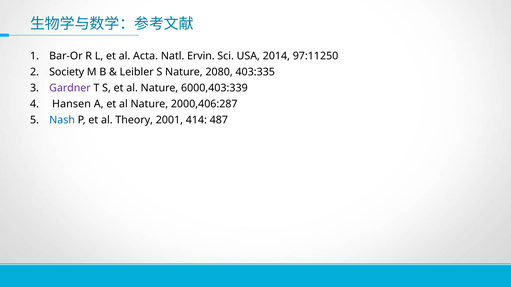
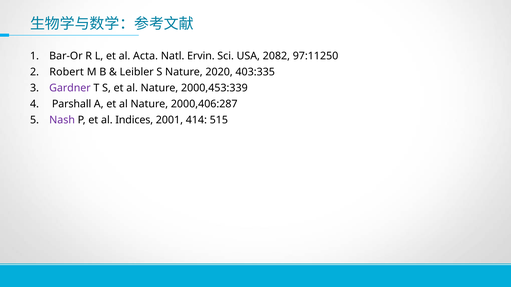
2014: 2014 -> 2082 (276, 56)
Society: Society -> Robert (67, 72)
2080: 2080 -> 2020 (219, 72)
6000,403:339: 6000,403:339 -> 2000,453:339 (214, 88)
Hansen: Hansen -> Parshall (72, 104)
Nash colour: blue -> purple (62, 120)
Theory: Theory -> Indices (134, 120)
487: 487 -> 515 (219, 120)
